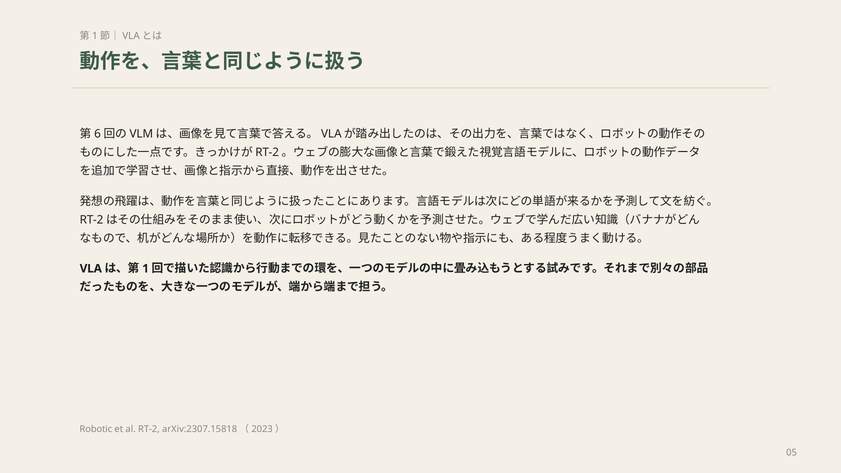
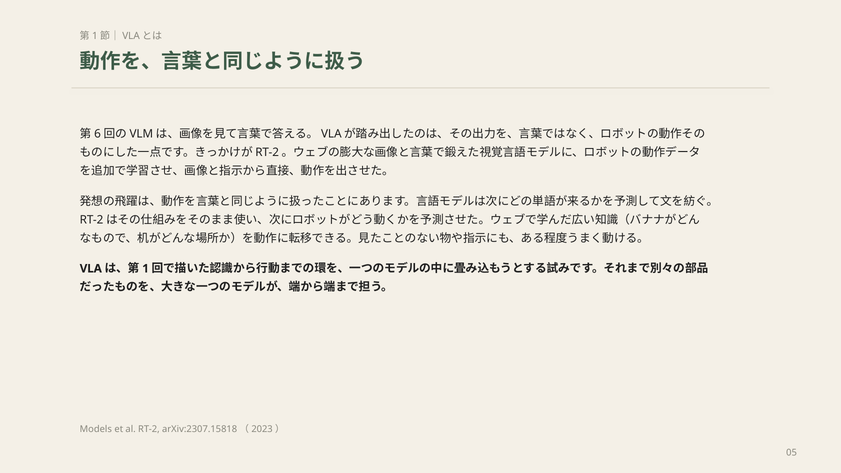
Robotic: Robotic -> Models (96, 429)
